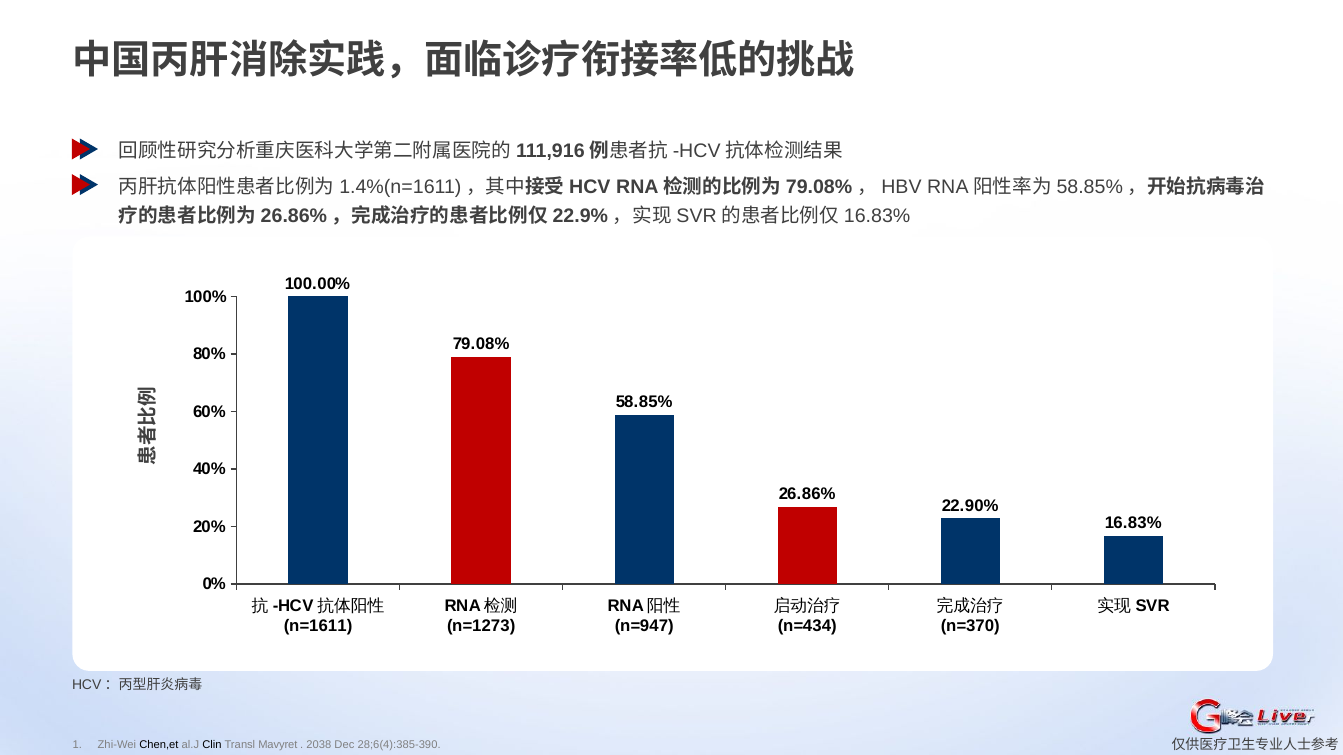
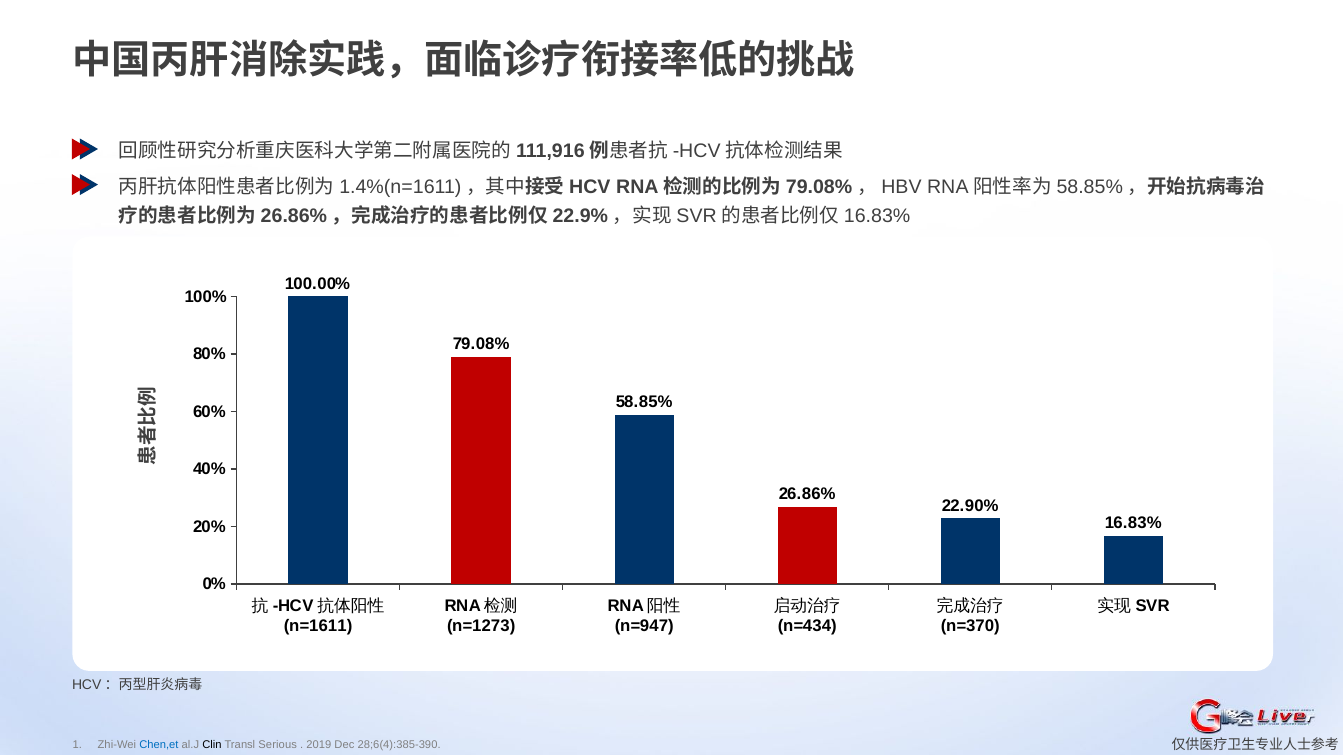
Chen,et colour: black -> blue (159, 746)
Mavyret: Mavyret -> Serious (278, 746)
2038: 2038 -> 2019 (319, 746)
